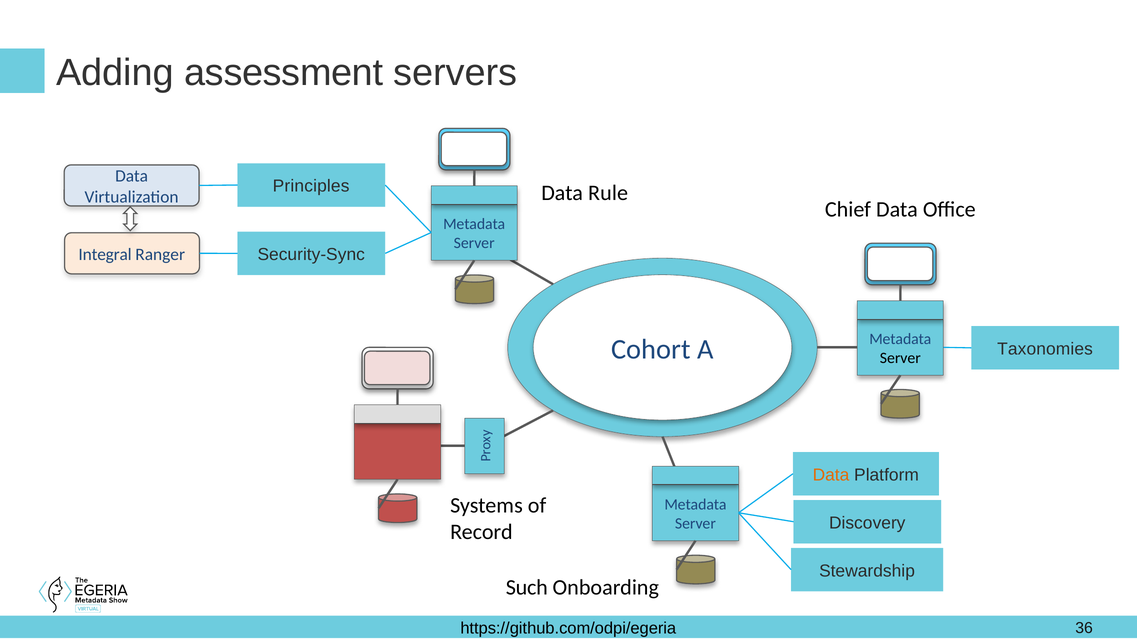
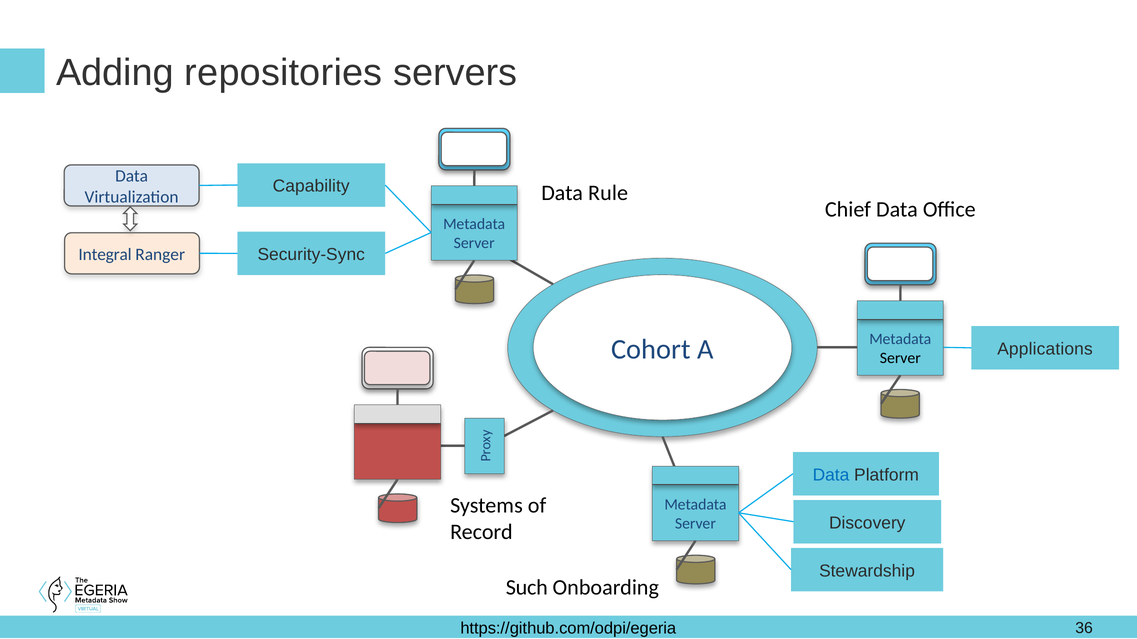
assessment: assessment -> repositories (283, 73)
Principles: Principles -> Capability (311, 186)
Taxonomies: Taxonomies -> Applications (1045, 349)
Data colour: orange -> blue (831, 475)
